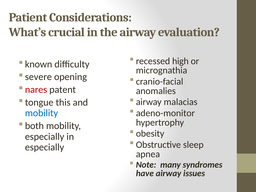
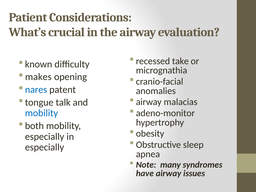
high: high -> take (180, 61)
severe: severe -> makes (38, 77)
nares colour: red -> blue (36, 90)
this: this -> talk (63, 102)
